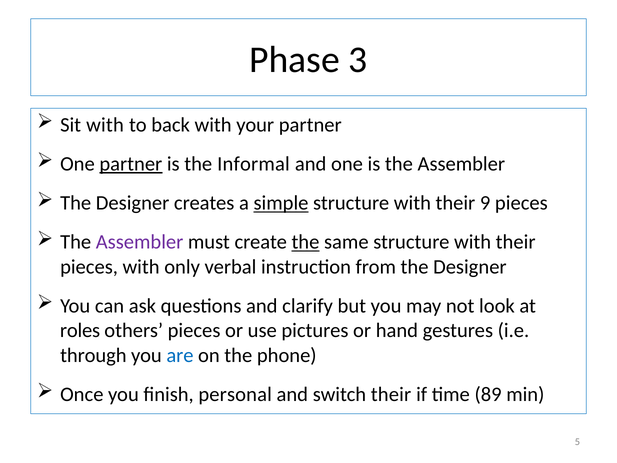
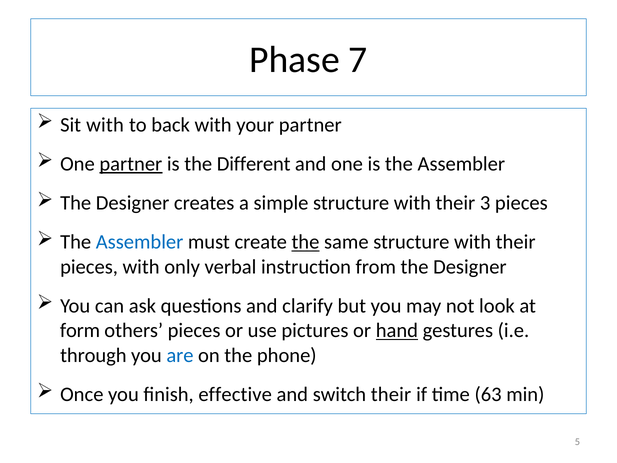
3: 3 -> 7 (358, 60)
Informal: Informal -> Different (254, 164)
simple underline: present -> none (281, 203)
9: 9 -> 3 (485, 203)
Assembler colour: purple -> blue (140, 242)
roles: roles -> form (80, 330)
hand underline: none -> present (397, 330)
personal: personal -> effective (235, 394)
89: 89 -> 63 (488, 394)
